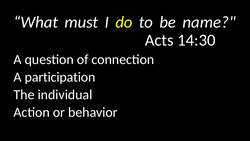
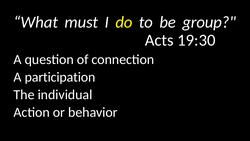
name: name -> group (209, 22)
14:30: 14:30 -> 19:30 (196, 40)
